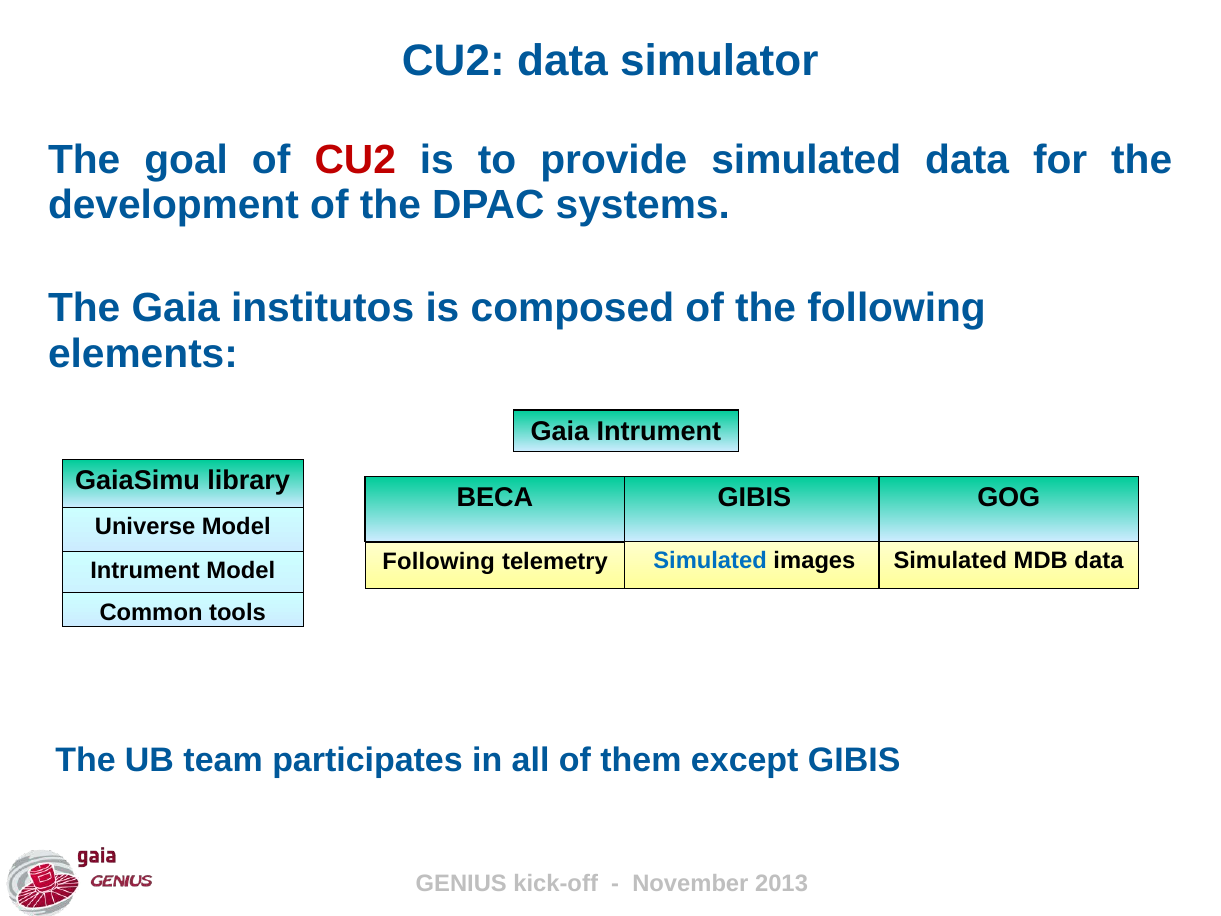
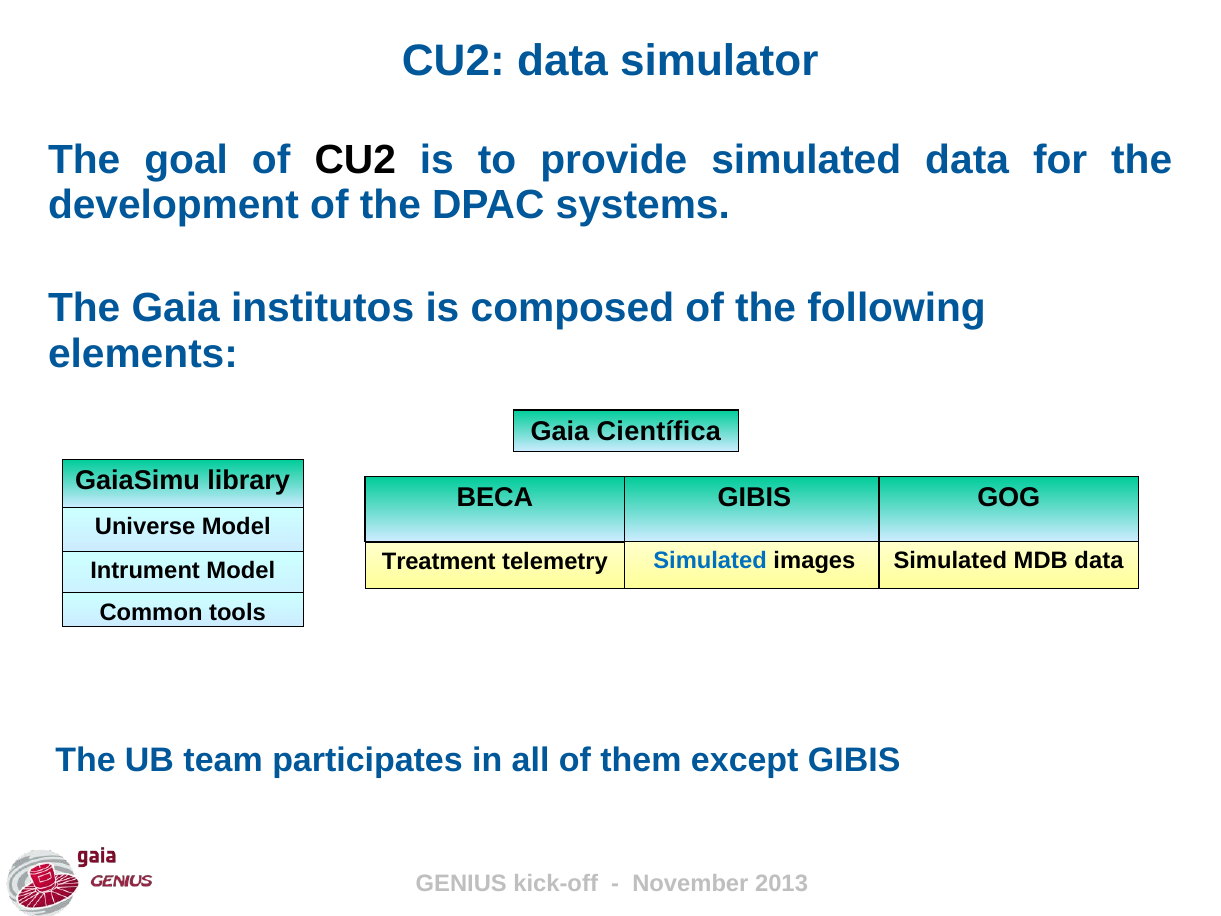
CU2 colour: red -> black (355, 160)
Gaia Intrument: Intrument -> Científica (659, 431)
Following: Following -> Treatment (439, 561)
